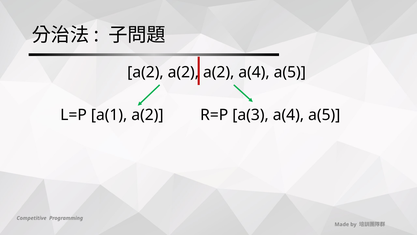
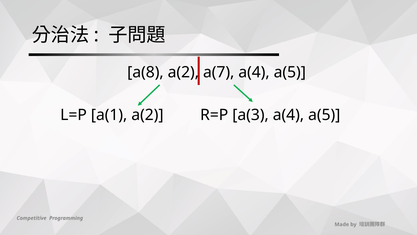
a(2: a(2 -> a(8 (145, 72)
a(2: a(2 -> a(7 (219, 72)
